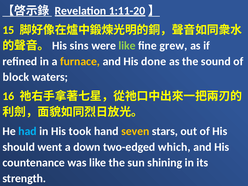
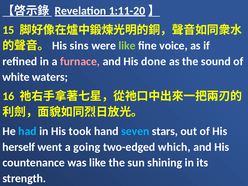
grew: grew -> voice (173, 46)
furnace colour: yellow -> pink (80, 61)
block: block -> white (16, 77)
seven colour: yellow -> light blue (135, 131)
should: should -> herself (19, 147)
down: down -> going (87, 147)
